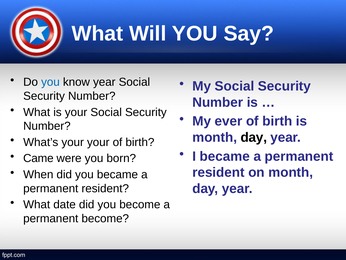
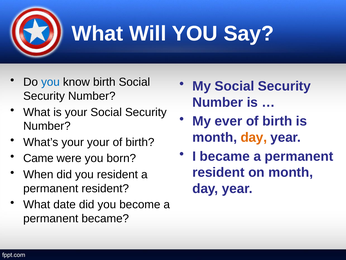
know year: year -> birth (104, 82)
day colour: black -> orange (254, 137)
you became: became -> resident (117, 174)
permanent become: become -> became (105, 218)
